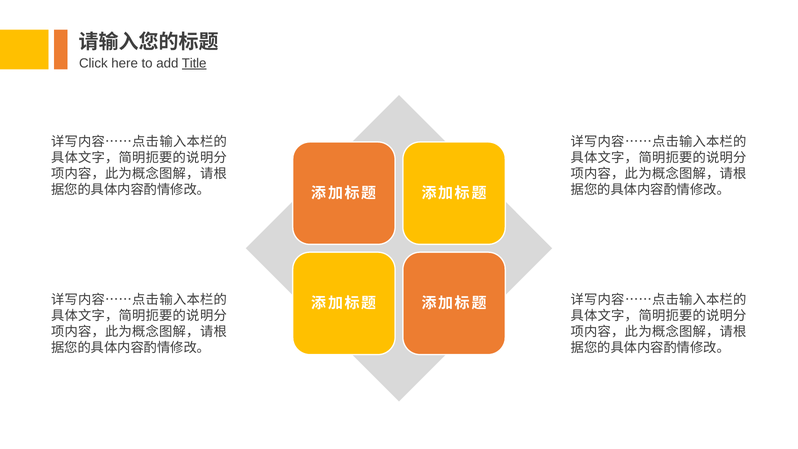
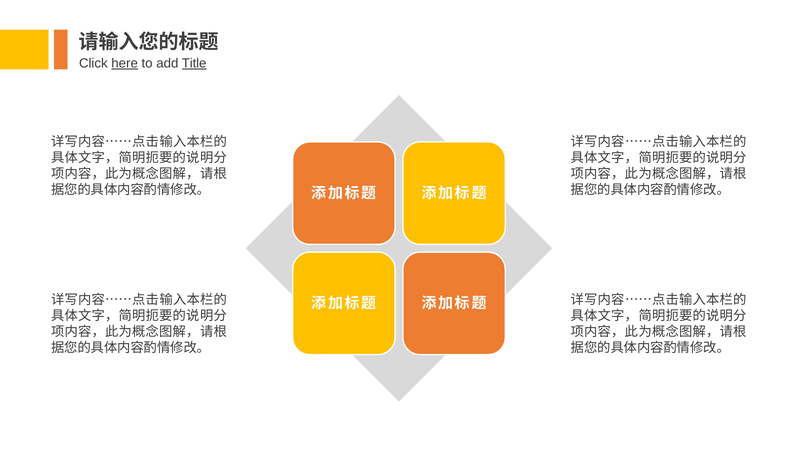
here underline: none -> present (125, 63)
